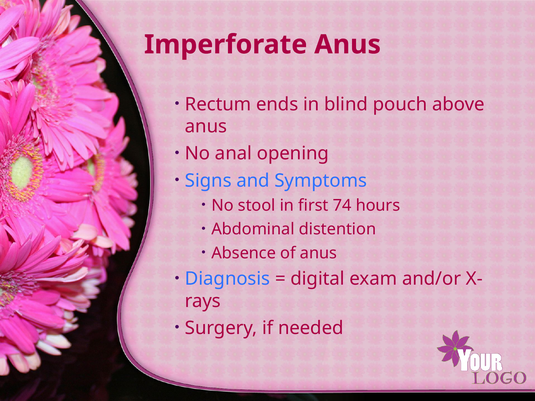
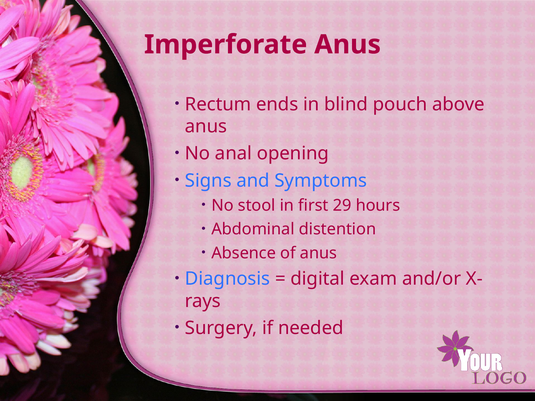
74: 74 -> 29 (342, 206)
